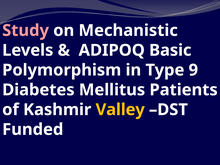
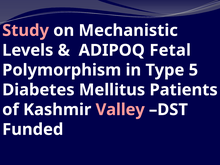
Basic: Basic -> Fetal (170, 50)
9: 9 -> 5 (193, 70)
Valley colour: yellow -> pink (120, 110)
